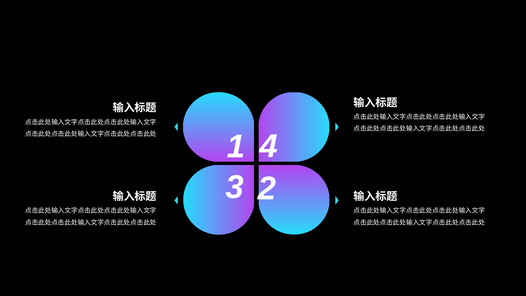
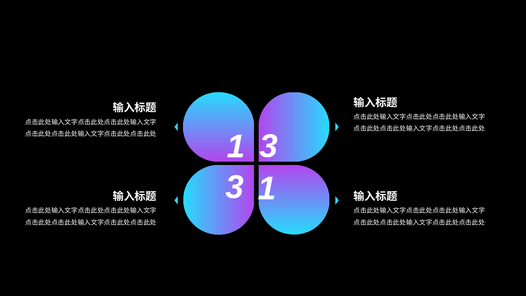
1 4: 4 -> 3 (269, 146)
3 2: 2 -> 1 (267, 189)
